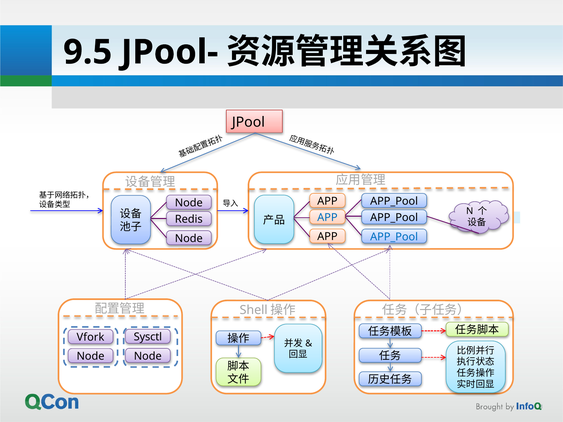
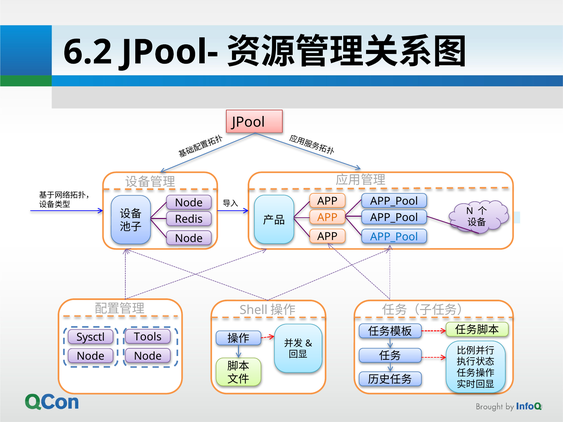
9.5: 9.5 -> 6.2 (88, 52)
APP colour: blue -> orange (327, 218)
Sysctl: Sysctl -> Tools (148, 337)
Vfork: Vfork -> Sysctl (91, 337)
